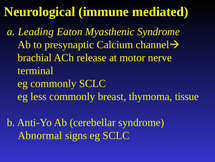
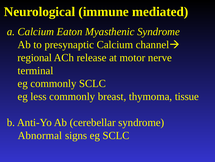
a Leading: Leading -> Calcium (36, 32)
brachial: brachial -> regional (35, 57)
